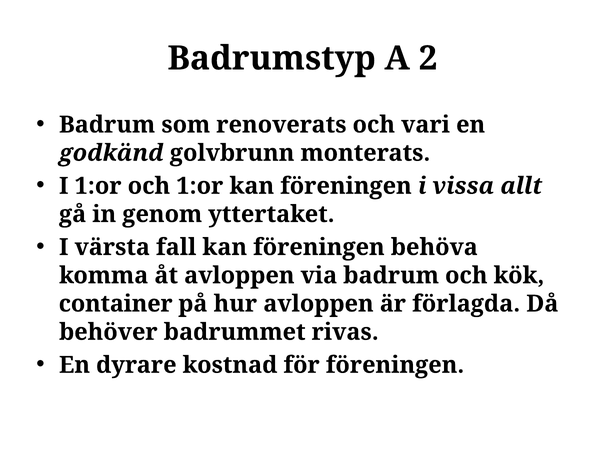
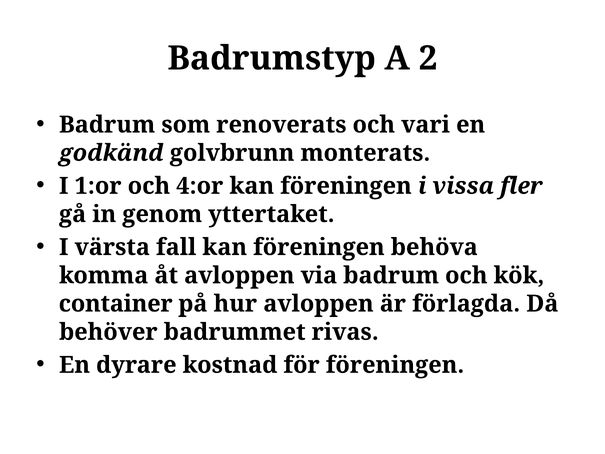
och 1:or: 1:or -> 4:or (200, 186)
allt: allt -> fler (521, 186)
